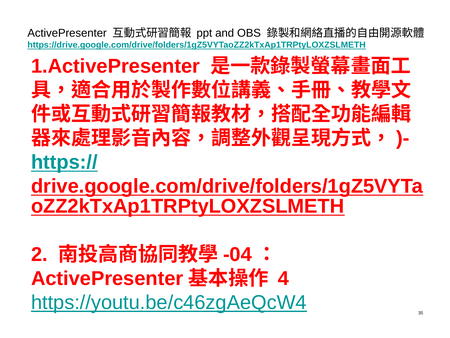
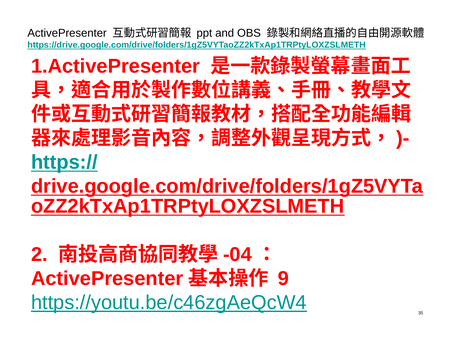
4: 4 -> 9 (283, 278)
